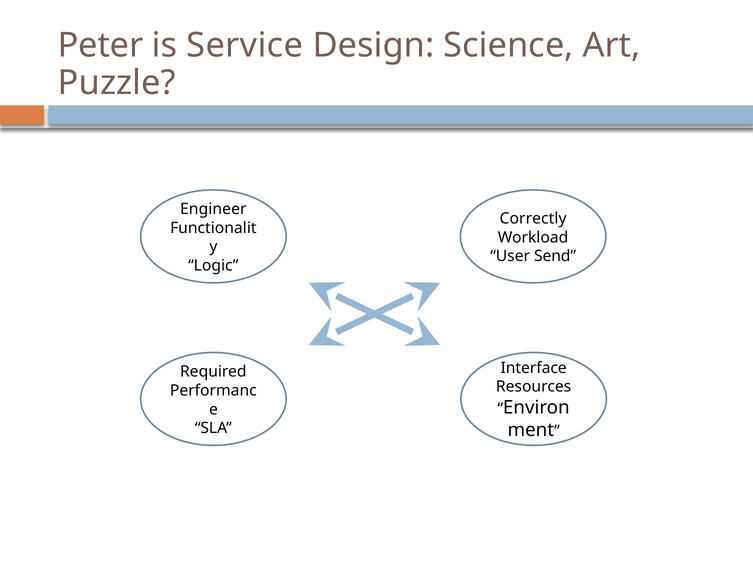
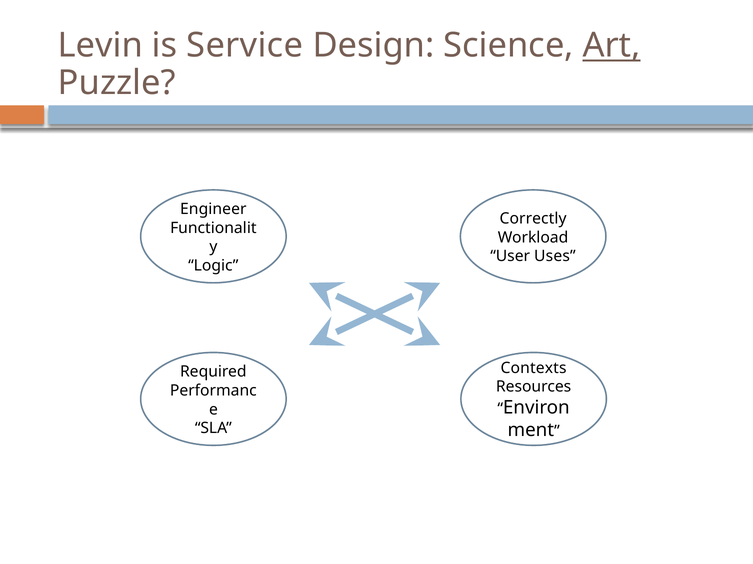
Peter: Peter -> Levin (100, 46)
Art underline: none -> present (612, 46)
Send: Send -> Uses (555, 257)
Interface: Interface -> Contexts (534, 369)
